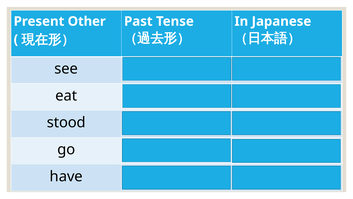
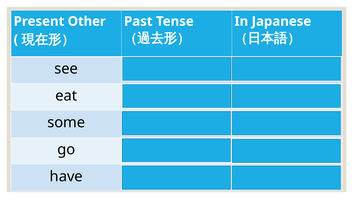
stood: stood -> some (66, 122)
